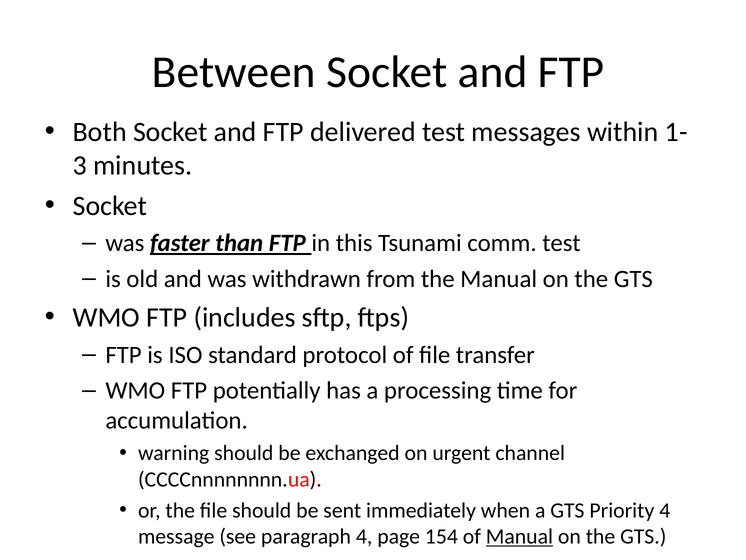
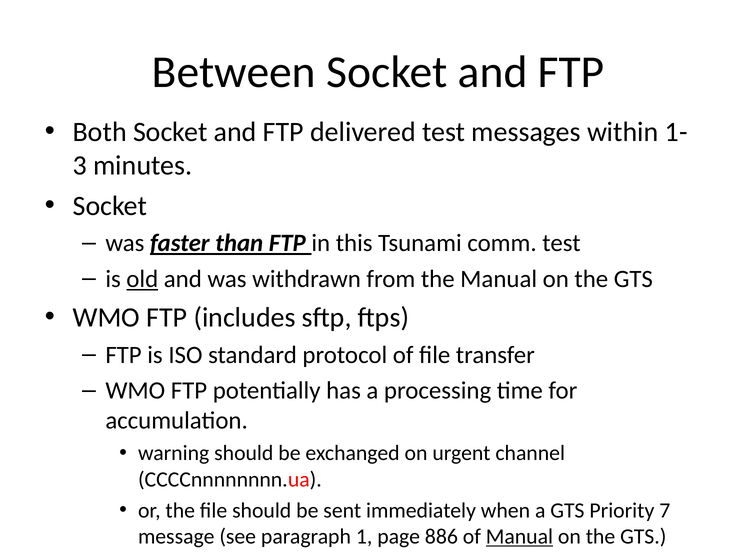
old underline: none -> present (142, 279)
Priority 4: 4 -> 7 (665, 510)
paragraph 4: 4 -> 1 (364, 536)
154: 154 -> 886 (441, 536)
